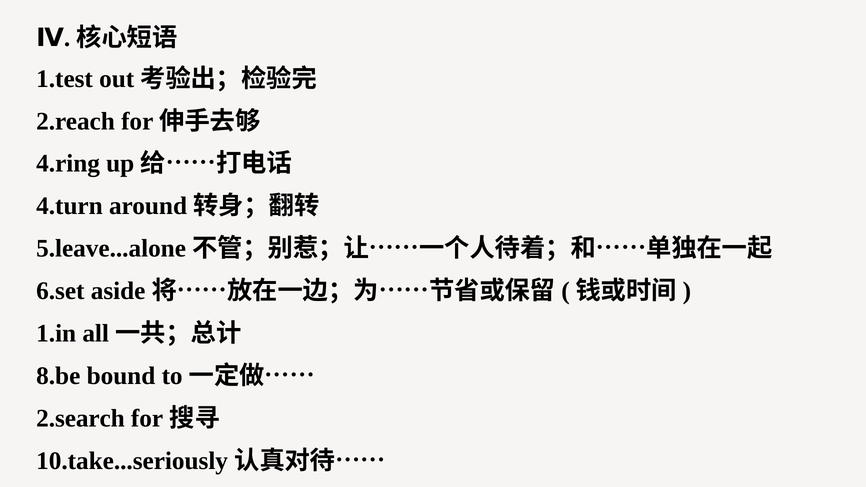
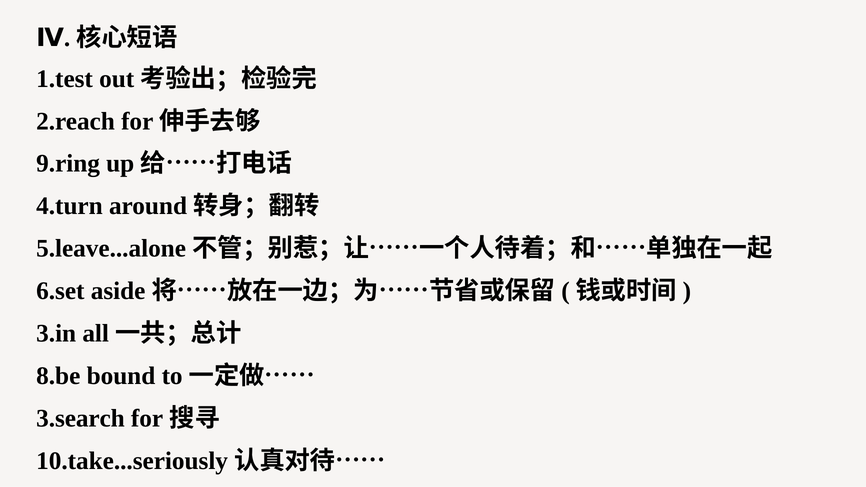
4.ring: 4.ring -> 9.ring (68, 164)
1.in: 1.in -> 3.in (56, 334)
2.search: 2.search -> 3.search (80, 418)
